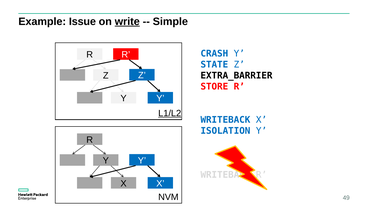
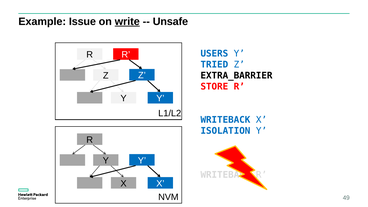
Simple: Simple -> Unsafe (170, 21)
CRASH: CRASH -> USERS (214, 54)
STATE: STATE -> TRIED (214, 65)
L1/L2 underline: present -> none (170, 113)
